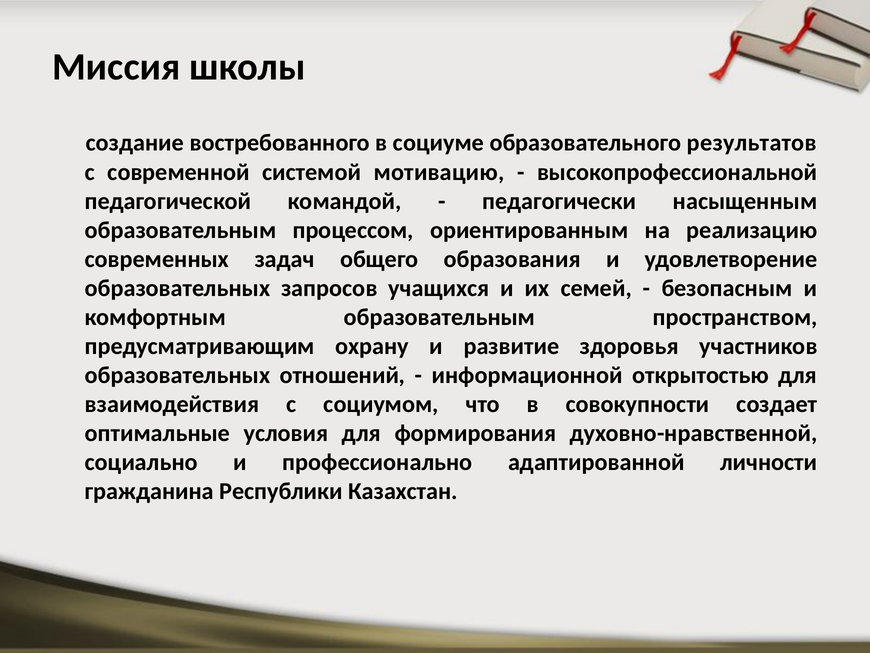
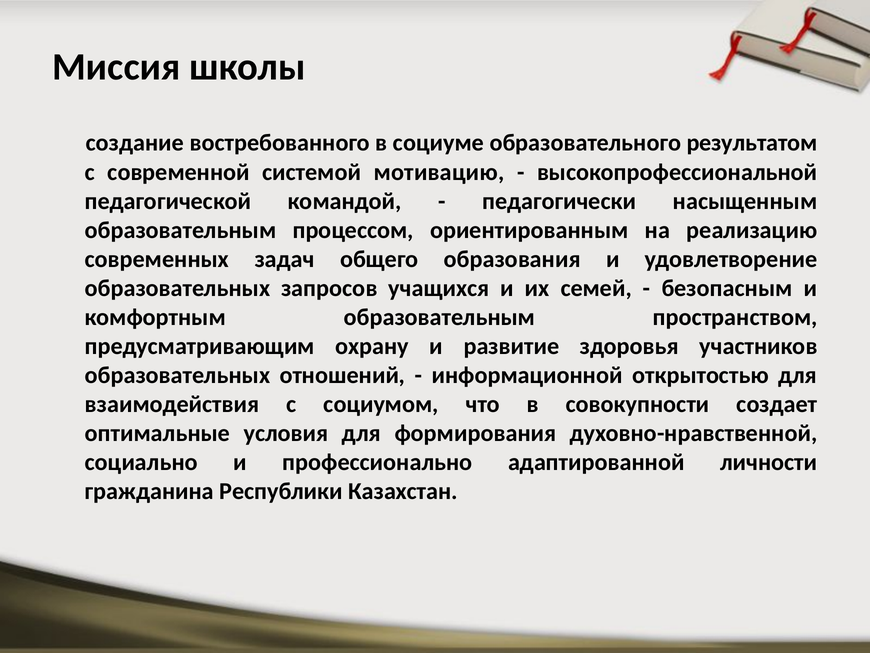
результатов: результатов -> результатом (752, 143)
